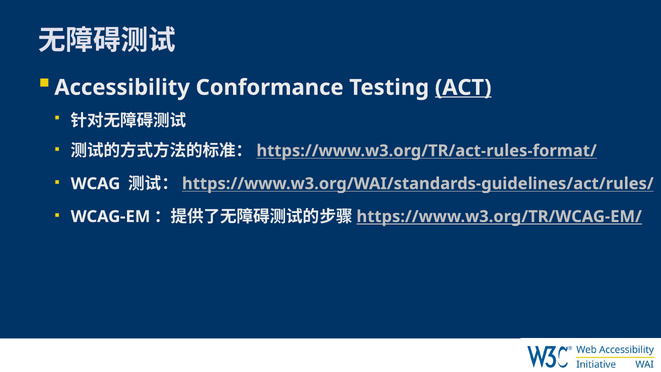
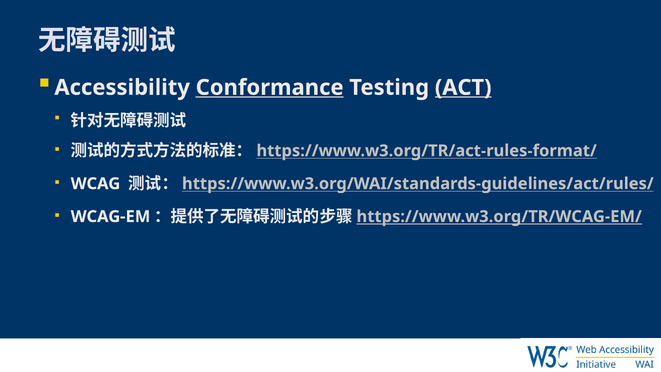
Conformance underline: none -> present (270, 87)
